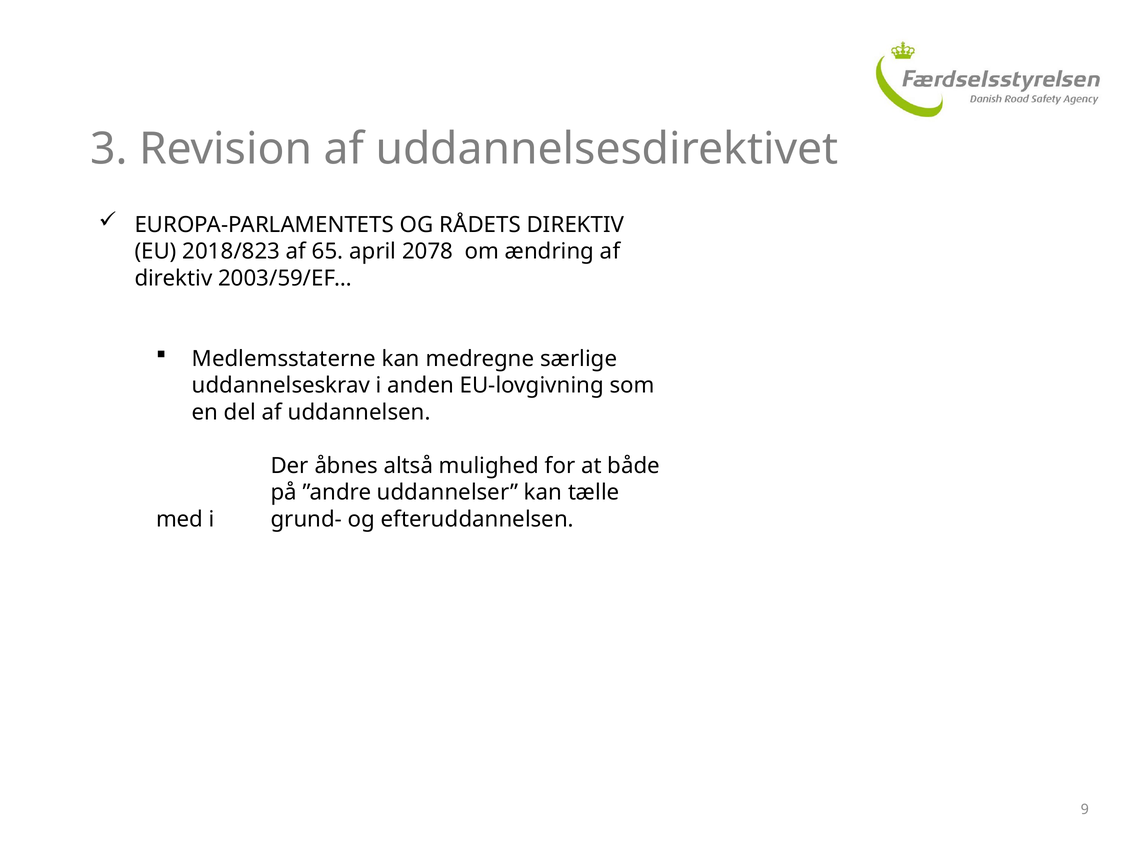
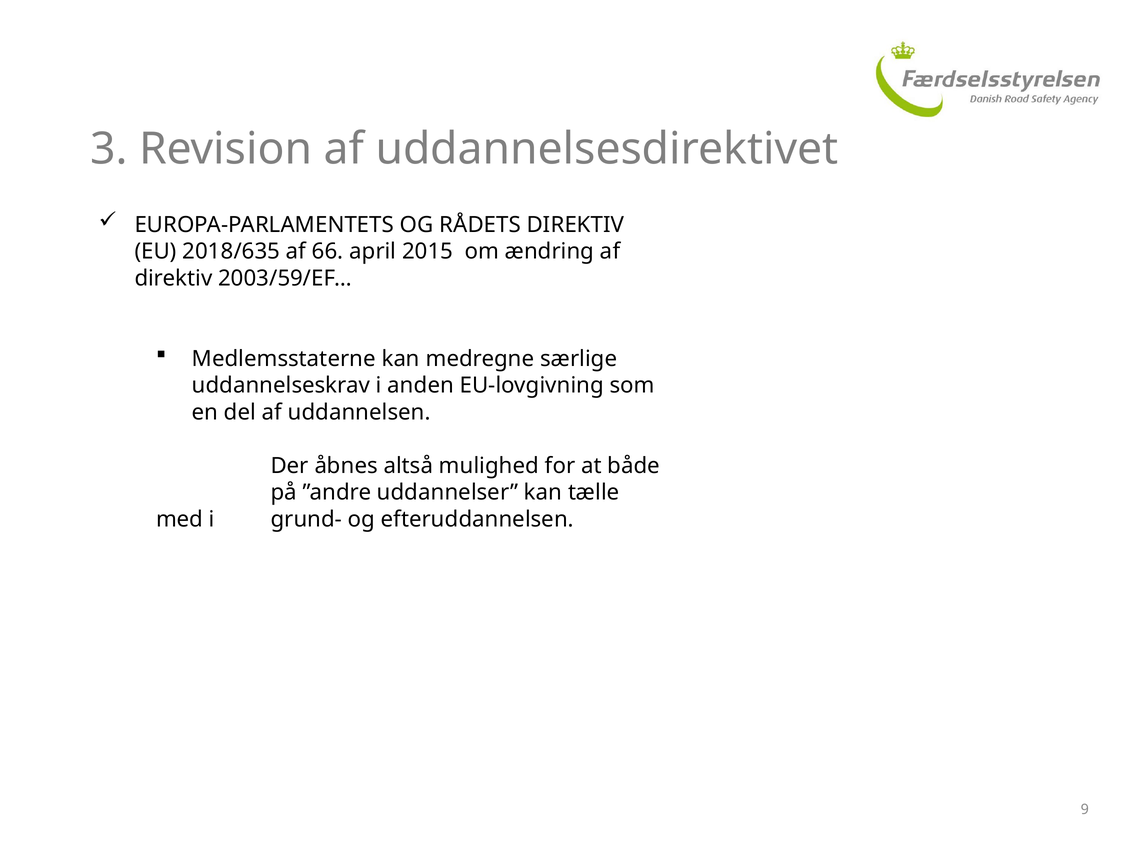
2018/823: 2018/823 -> 2018/635 (231, 251)
65: 65 -> 66 (328, 251)
2078: 2078 -> 2015 (428, 251)
